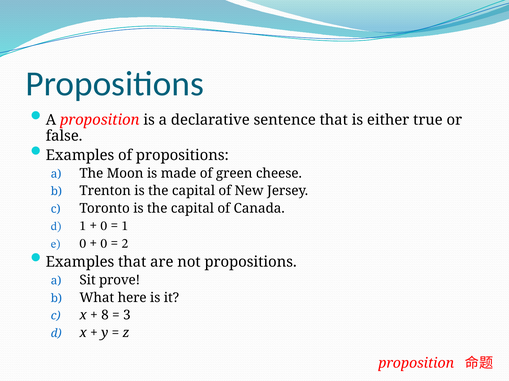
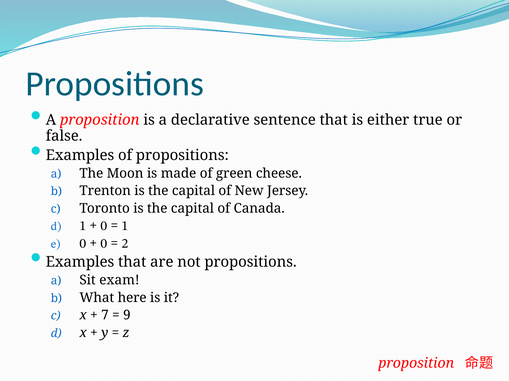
prove: prove -> exam (119, 281)
8: 8 -> 7 (105, 316)
3: 3 -> 9 (127, 316)
